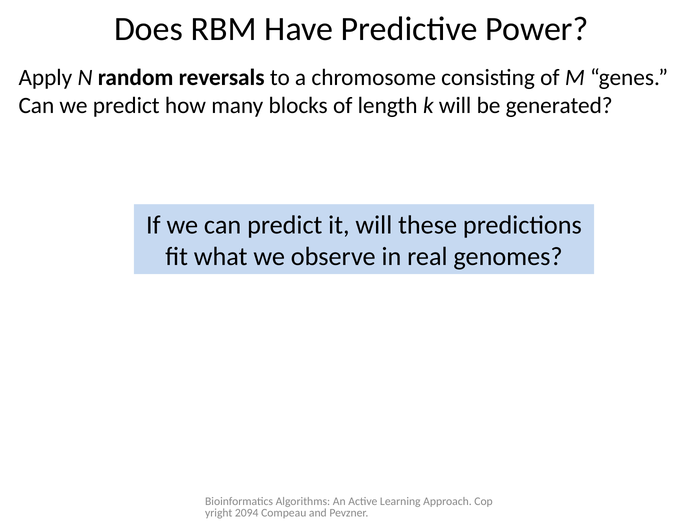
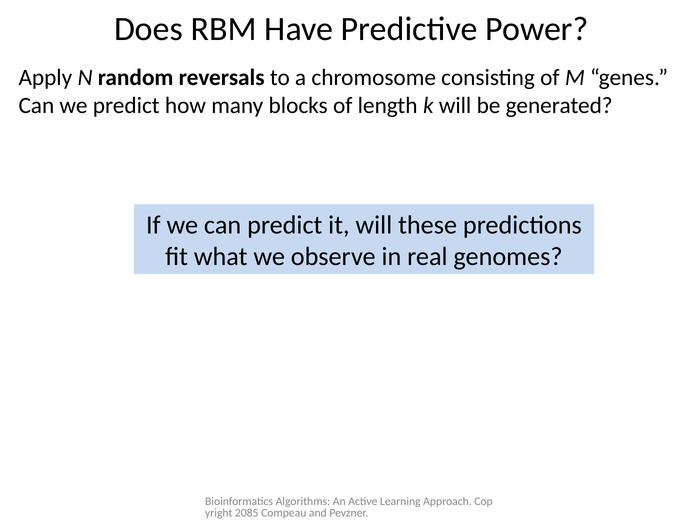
2094: 2094 -> 2085 (247, 512)
